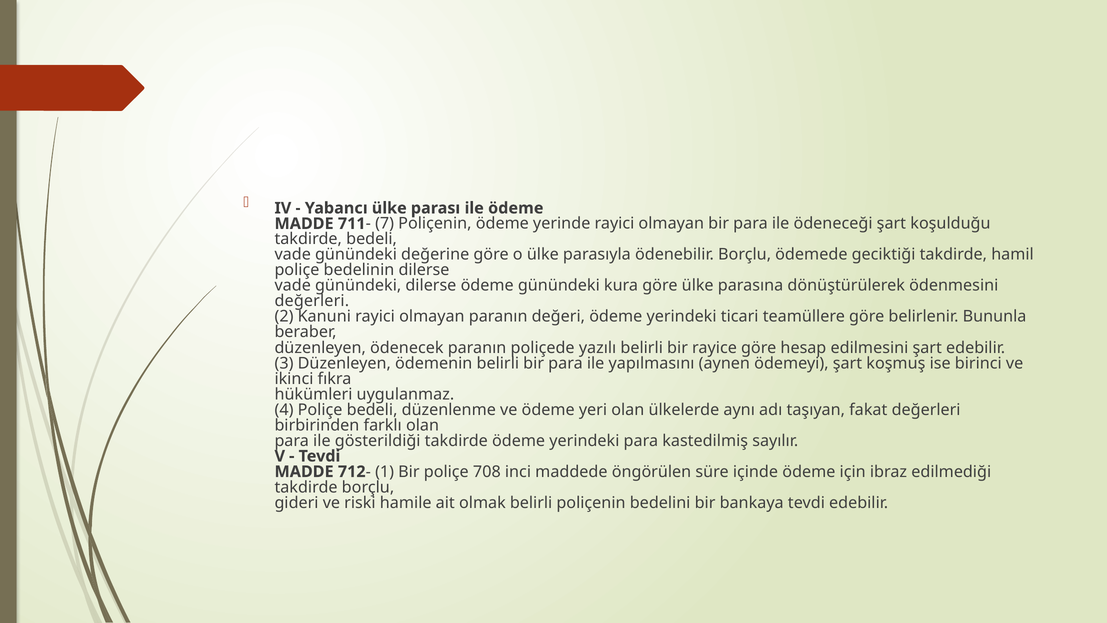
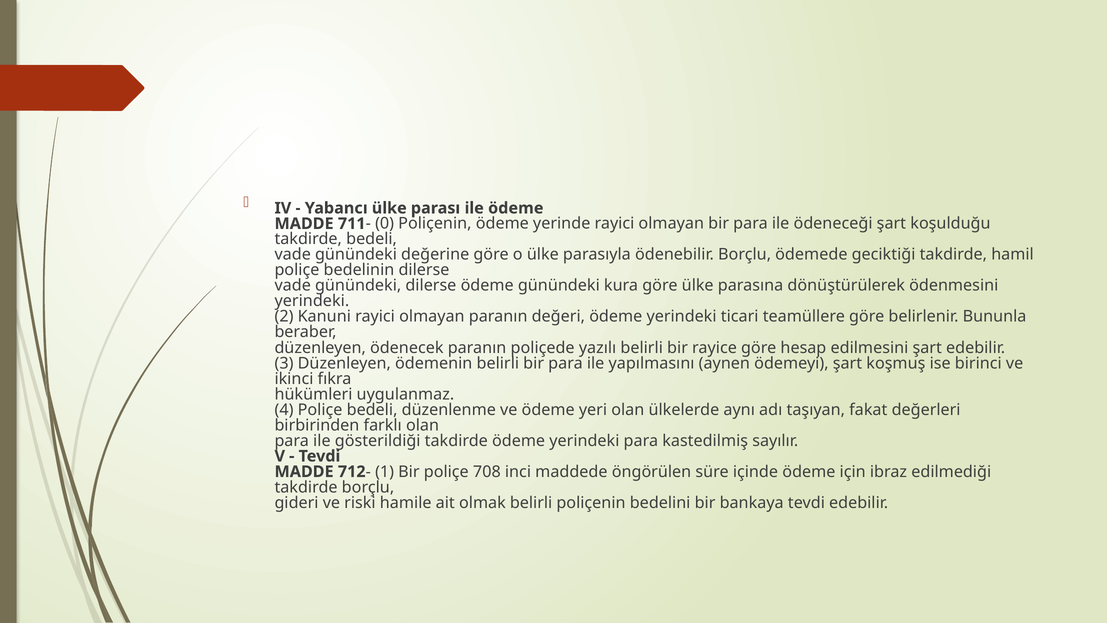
7: 7 -> 0 (385, 224)
değerleri: değerleri -> yerindeki (312, 301)
